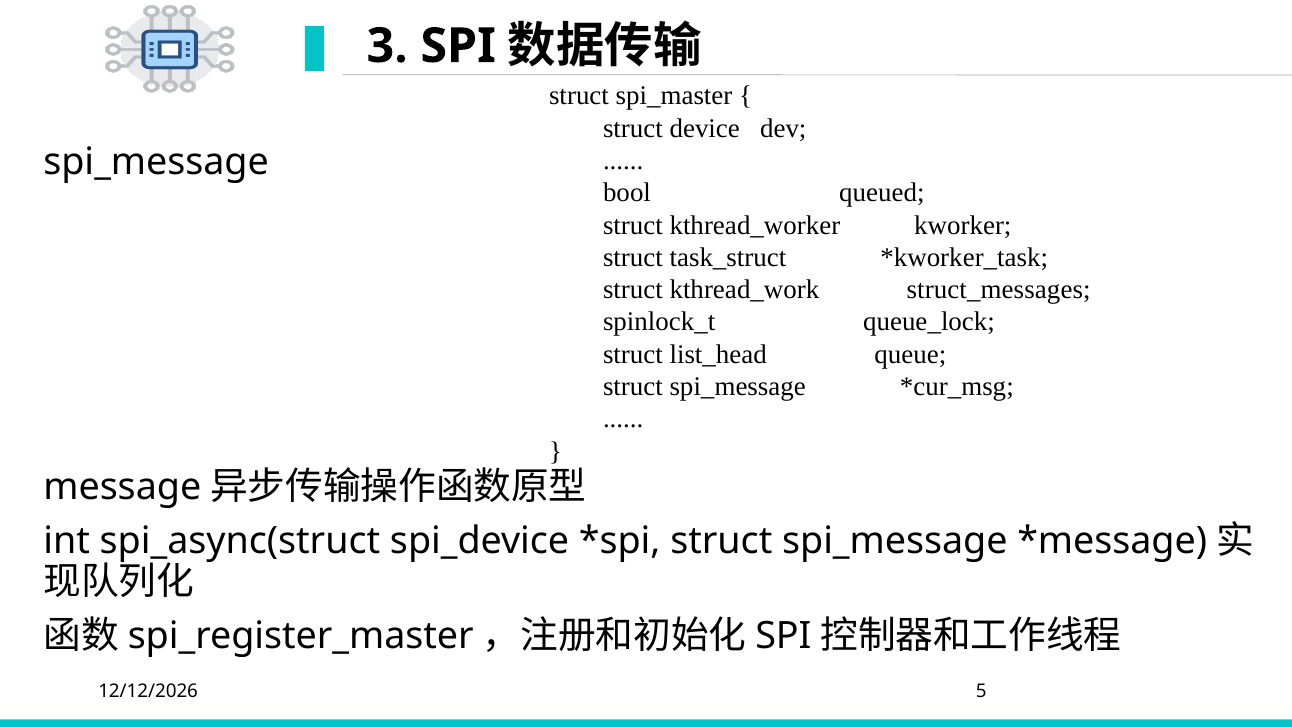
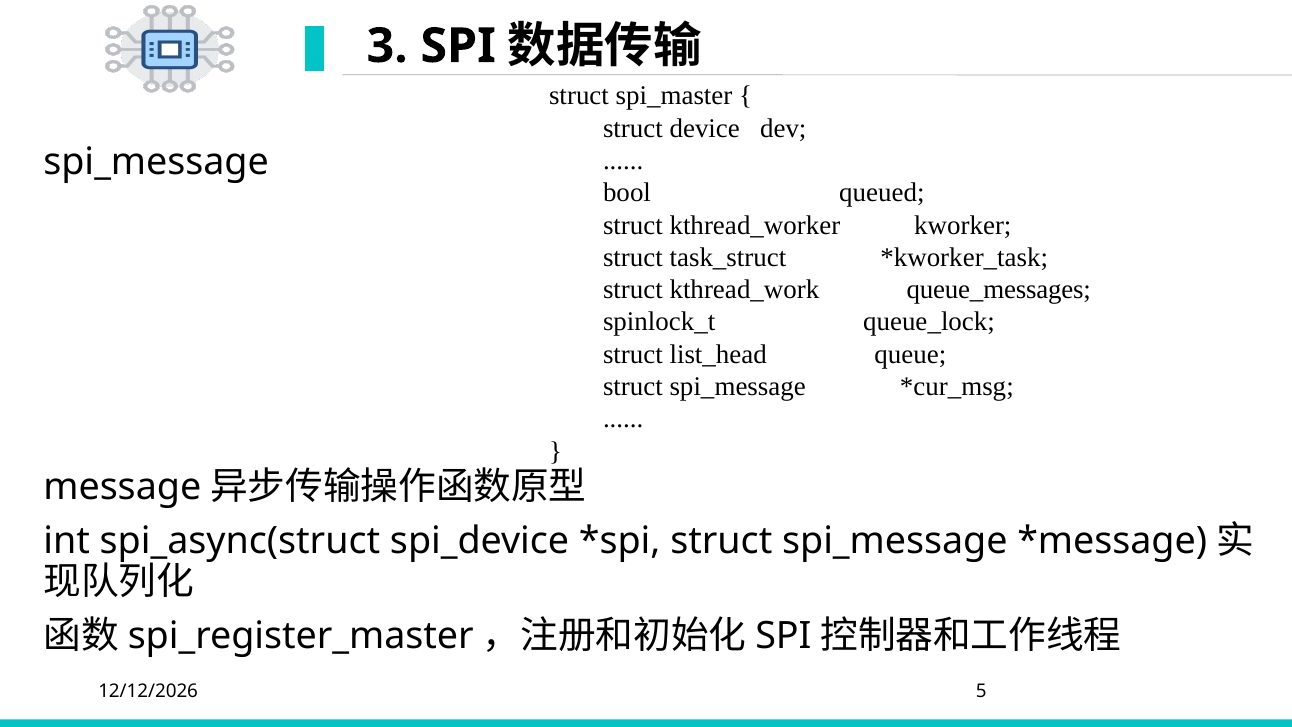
struct_messages: struct_messages -> queue_messages (999, 290)
